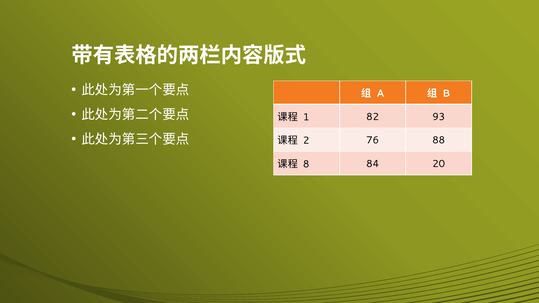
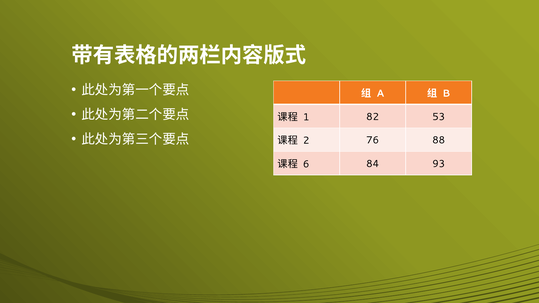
93: 93 -> 53 (439, 117)
8: 8 -> 6 (306, 164)
20: 20 -> 93 (439, 164)
